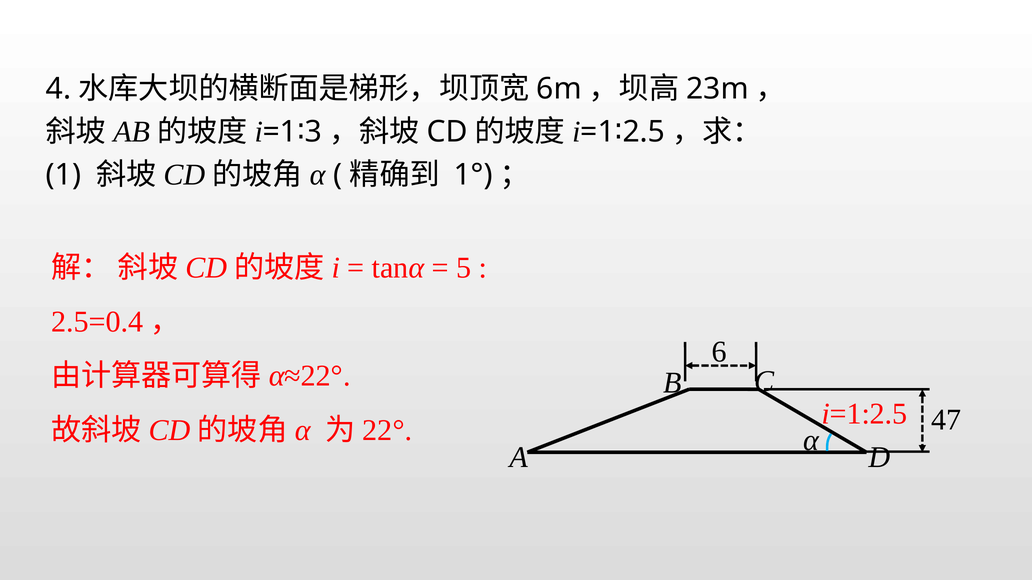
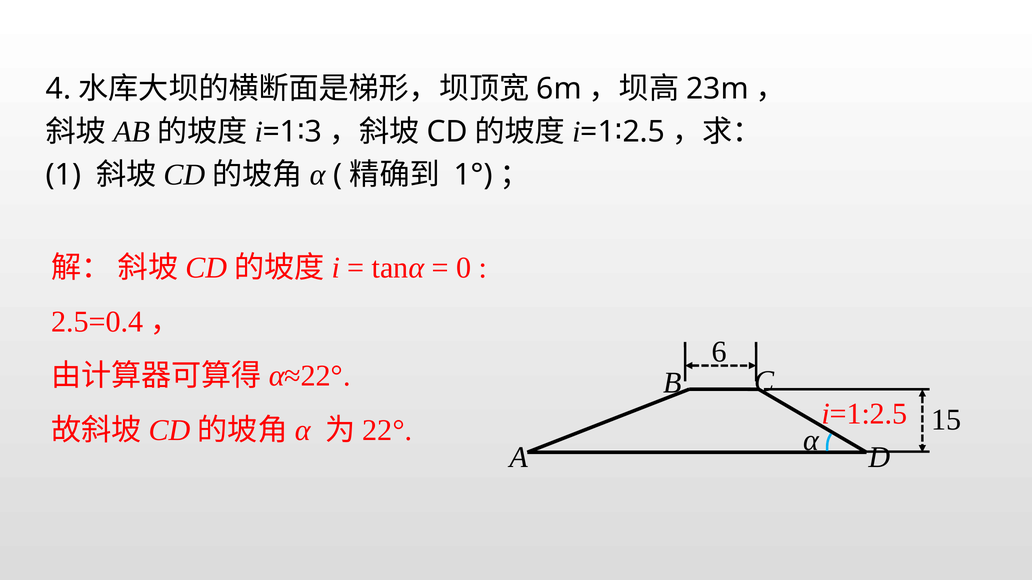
5: 5 -> 0 (464, 268)
47: 47 -> 15 (946, 420)
